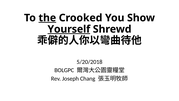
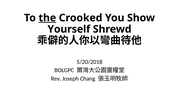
Yourself underline: present -> none (69, 29)
